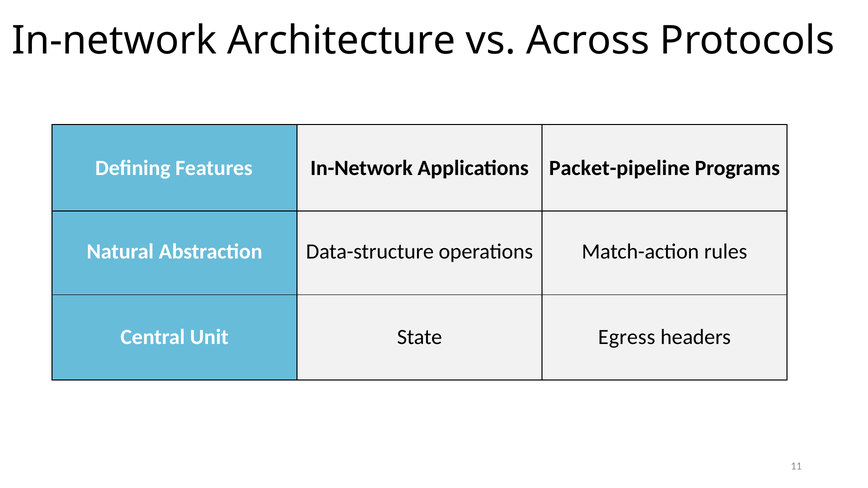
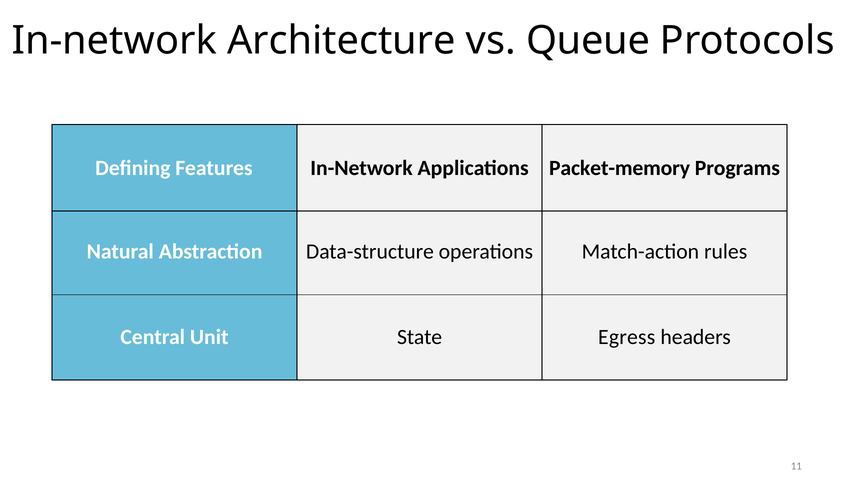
Across: Across -> Queue (588, 41)
Packet-pipeline: Packet-pipeline -> Packet-memory (620, 168)
